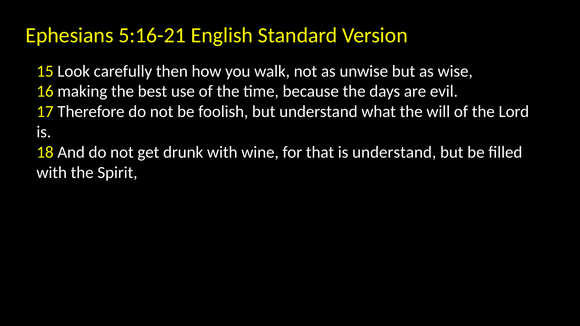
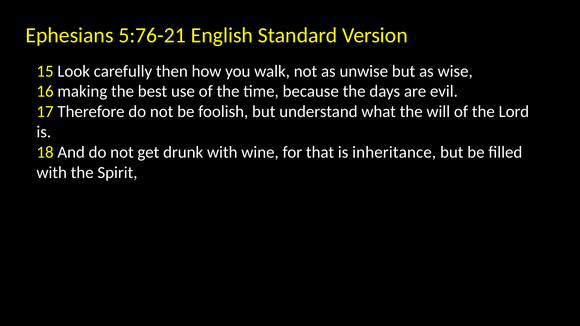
5:16-21: 5:16-21 -> 5:76-21 (152, 35)
is understand: understand -> inheritance (394, 152)
